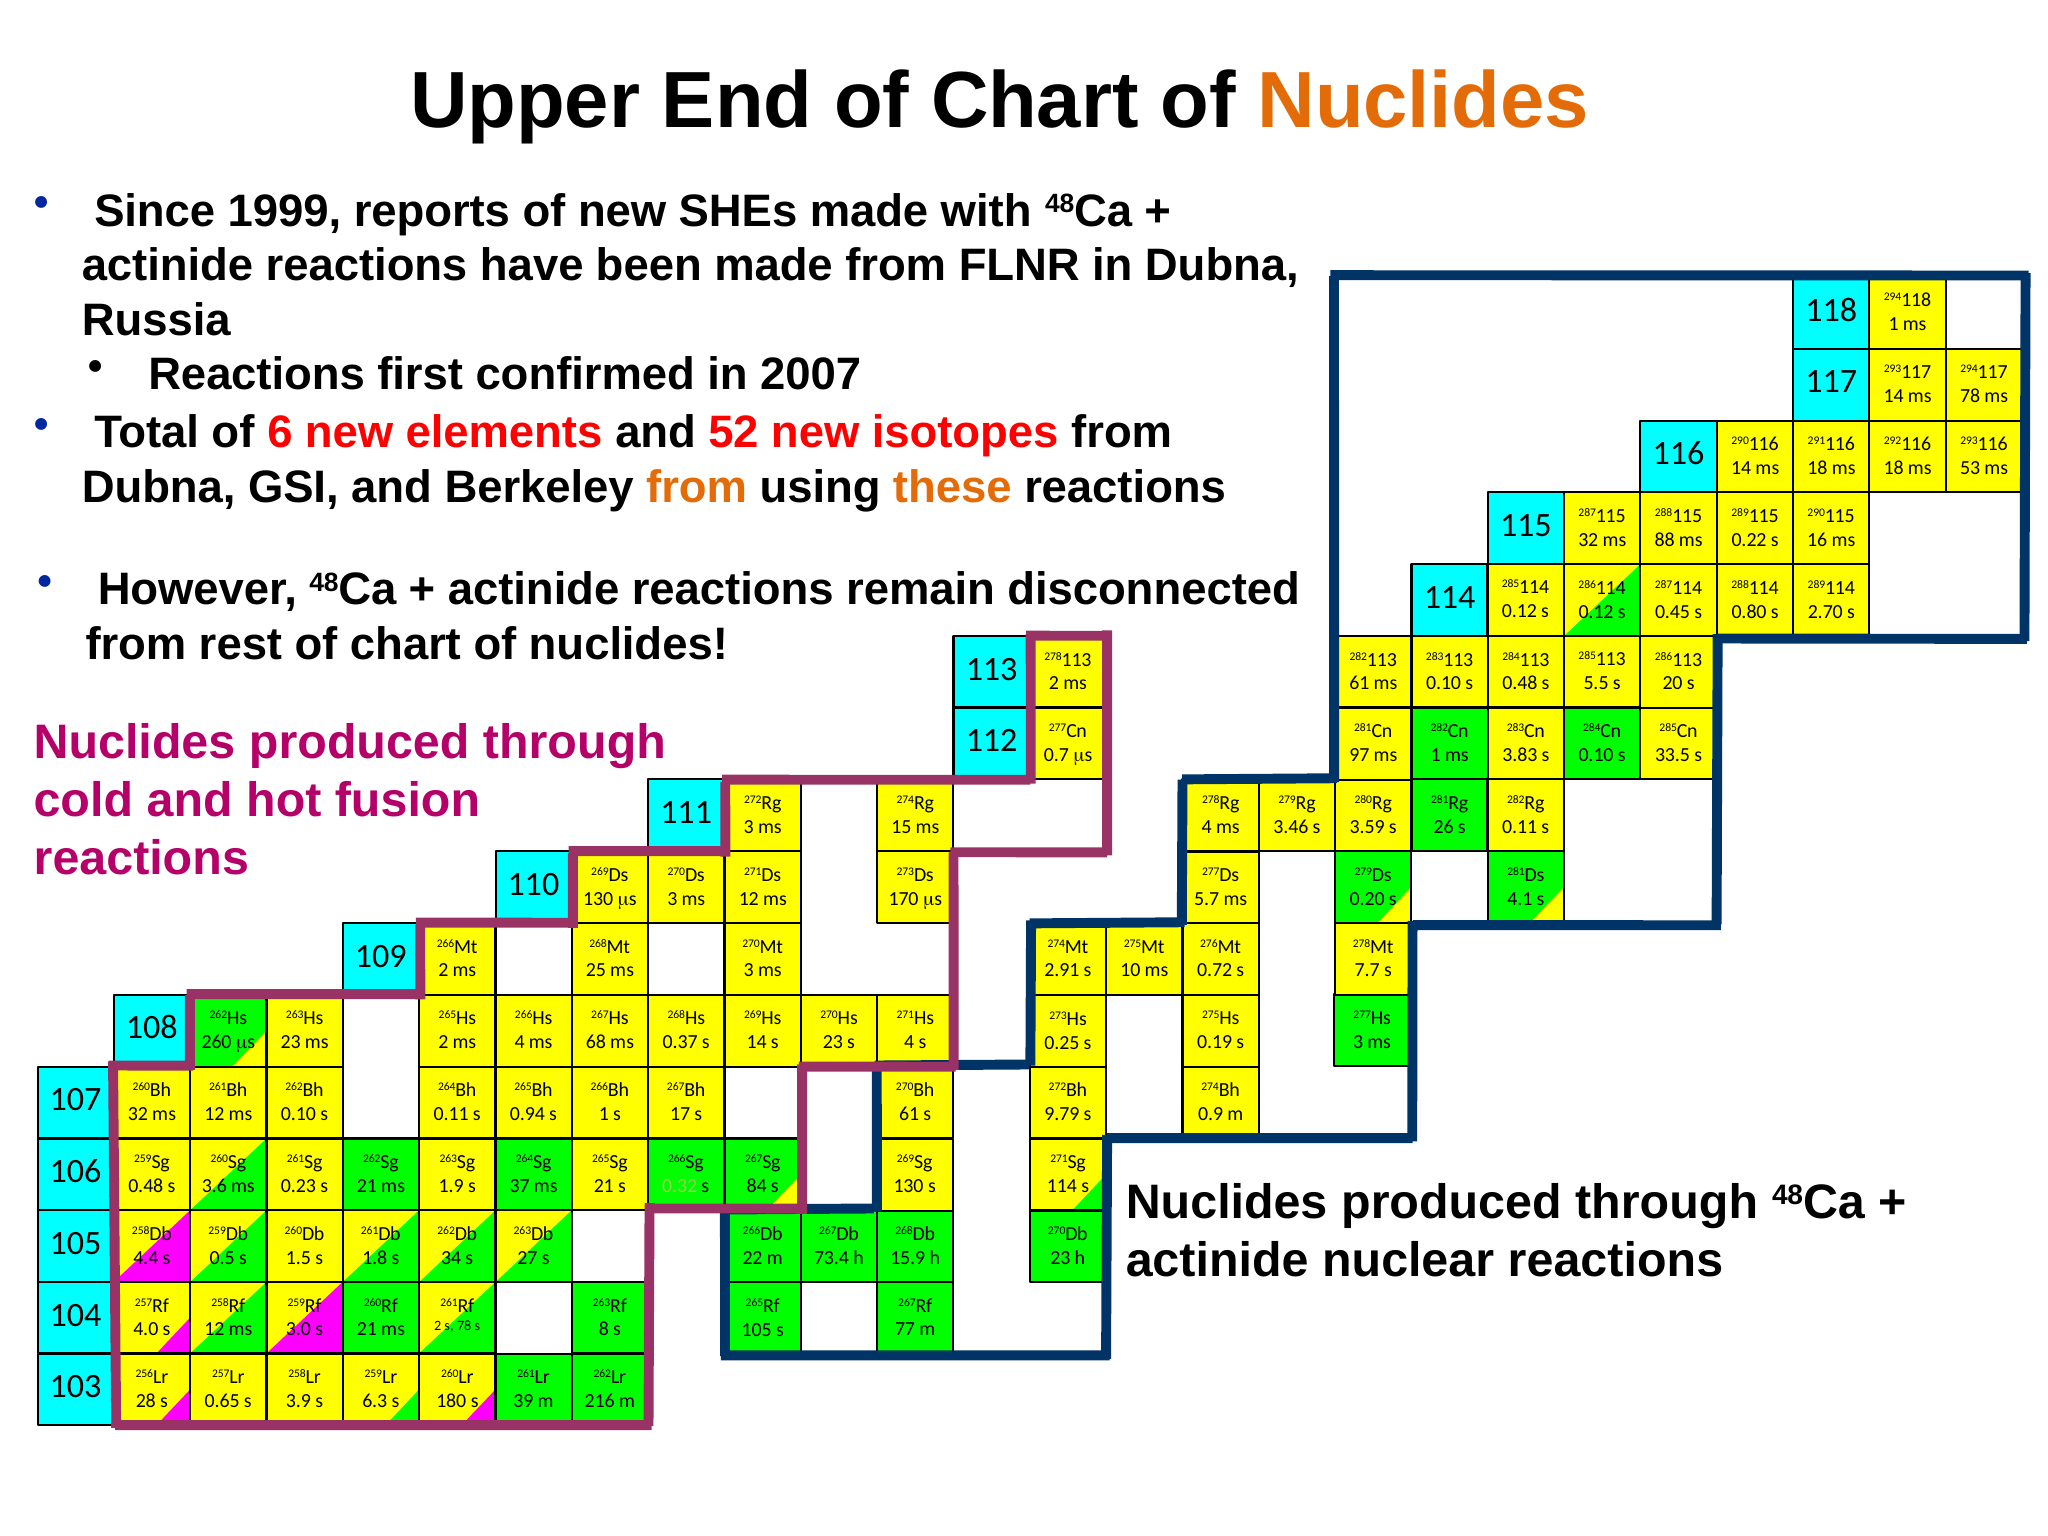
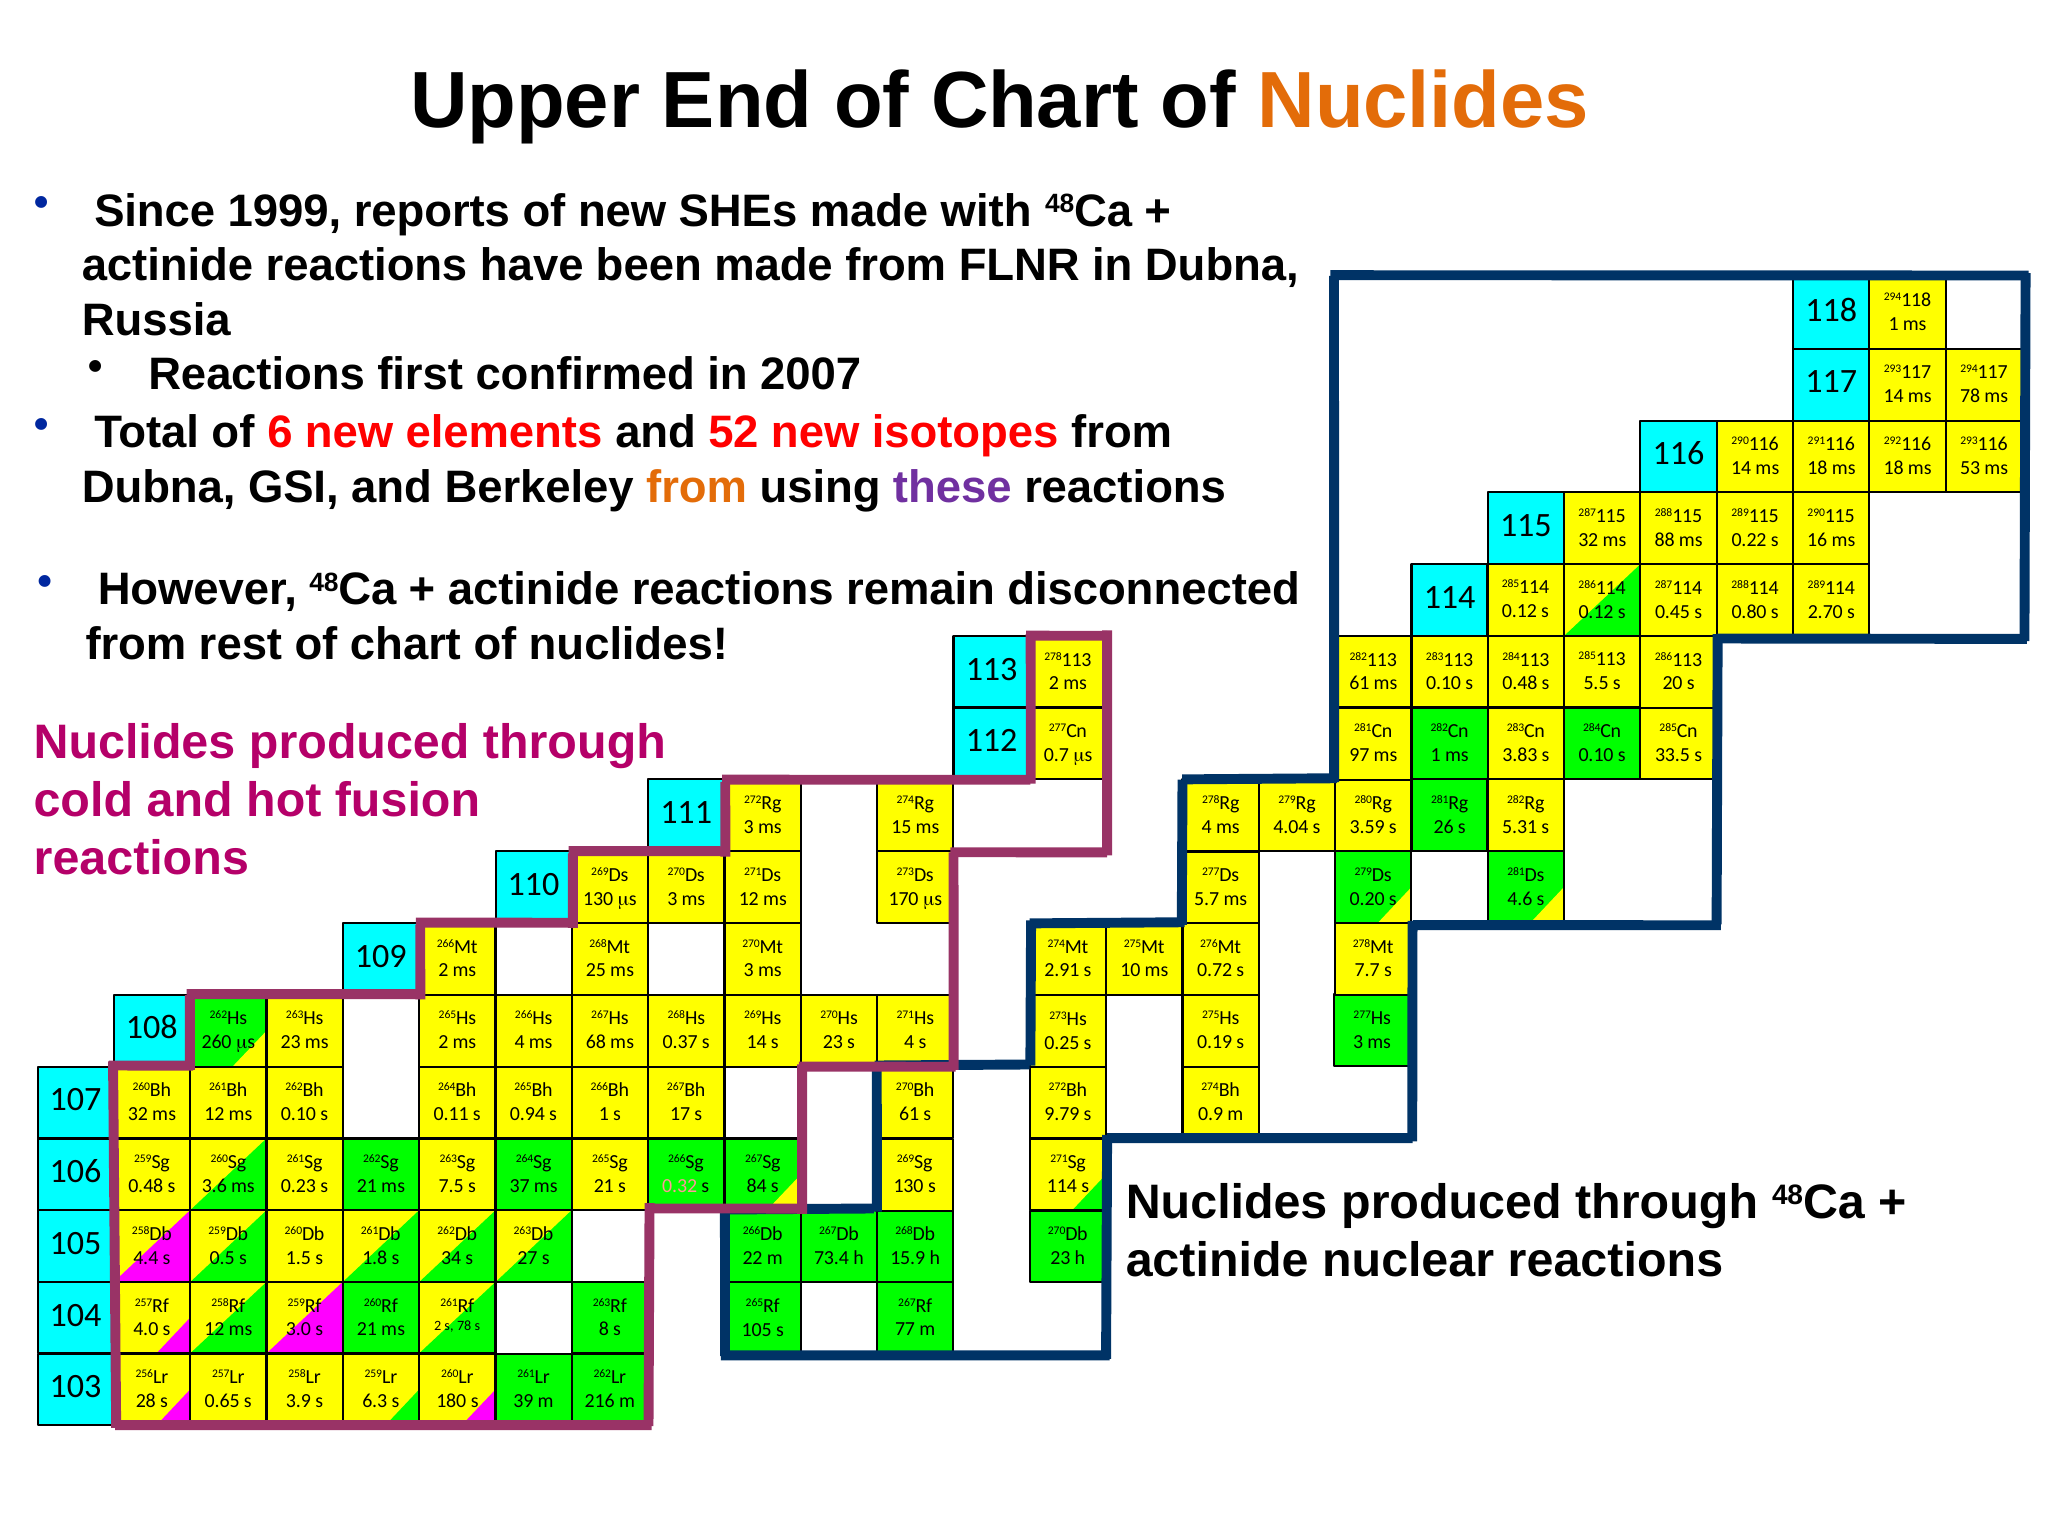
these colour: orange -> purple (952, 488)
3.46: 3.46 -> 4.04 (1291, 827)
0.11: 0.11 -> 5.31 (1520, 827)
4.1: 4.1 -> 4.6 (1520, 898)
1.9: 1.9 -> 7.5 (451, 1186)
0.32 colour: light green -> pink (680, 1186)
